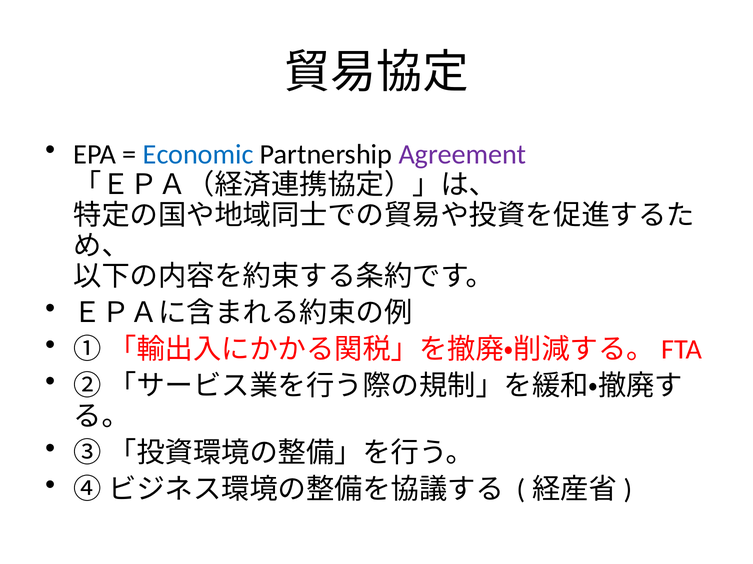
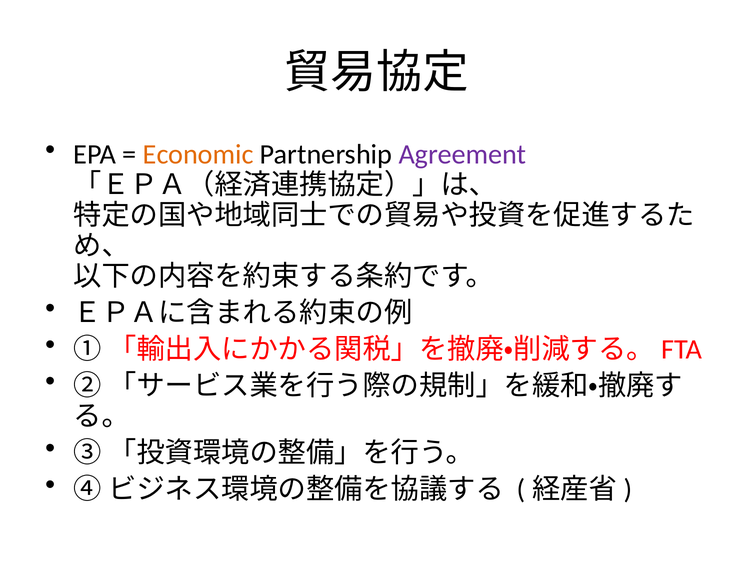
Economic colour: blue -> orange (198, 154)
